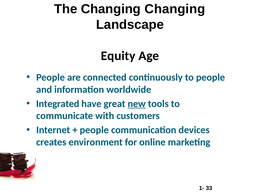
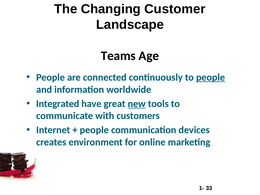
Changing Changing: Changing -> Customer (175, 9)
Equity: Equity -> Teams (118, 56)
people underline: none -> present (211, 77)
